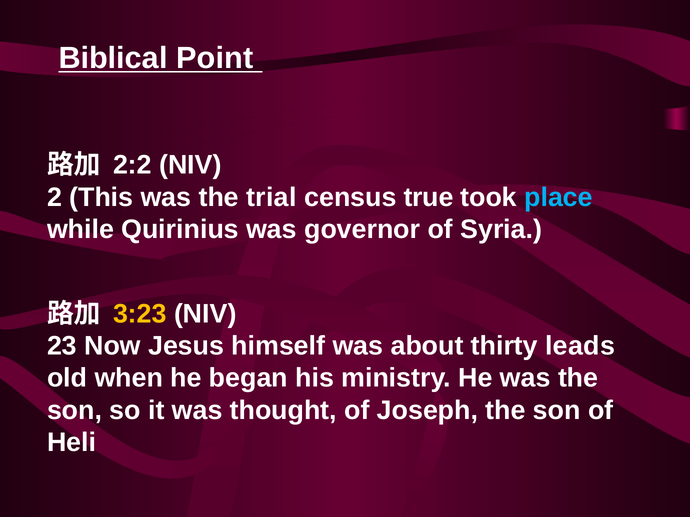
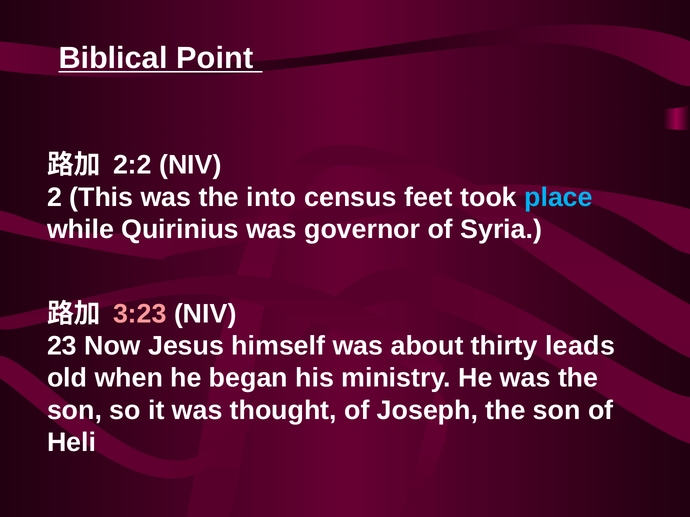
trial: trial -> into (271, 197)
true: true -> feet (428, 197)
3:23 colour: yellow -> pink (140, 314)
